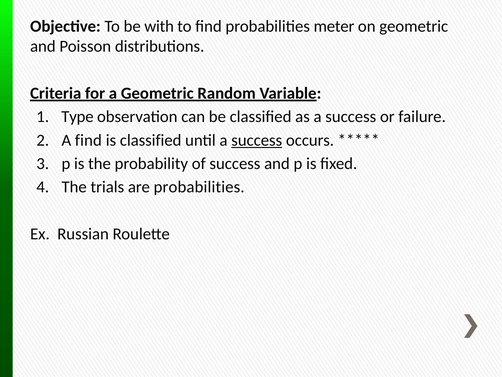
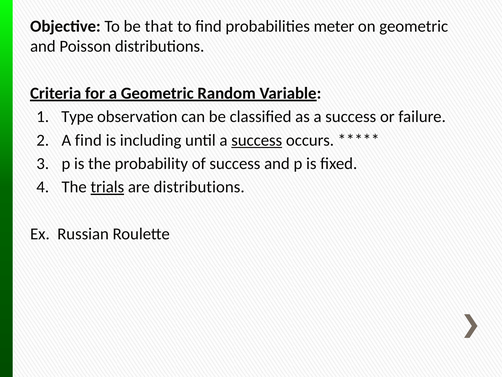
with: with -> that (159, 26)
is classified: classified -> including (151, 140)
trials underline: none -> present (107, 187)
are probabilities: probabilities -> distributions (199, 187)
